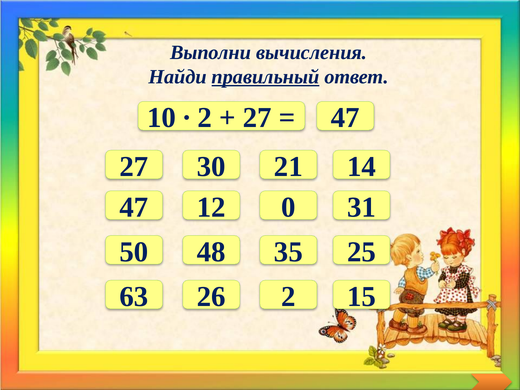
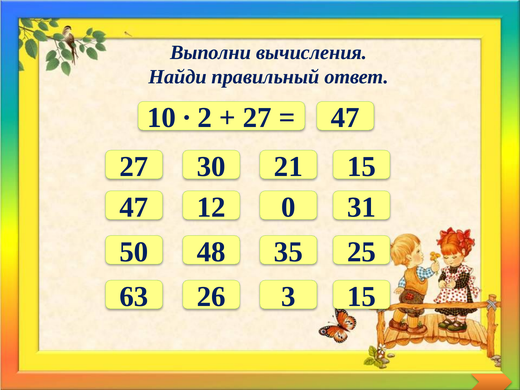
правильный underline: present -> none (266, 77)
21 14: 14 -> 15 (362, 167)
26 2: 2 -> 3 (288, 297)
